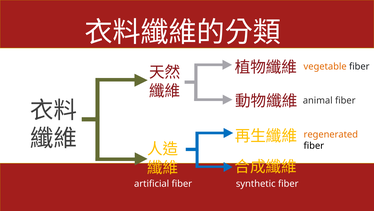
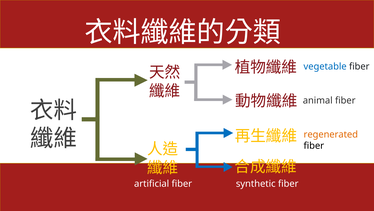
vegetable colour: orange -> blue (325, 66)
